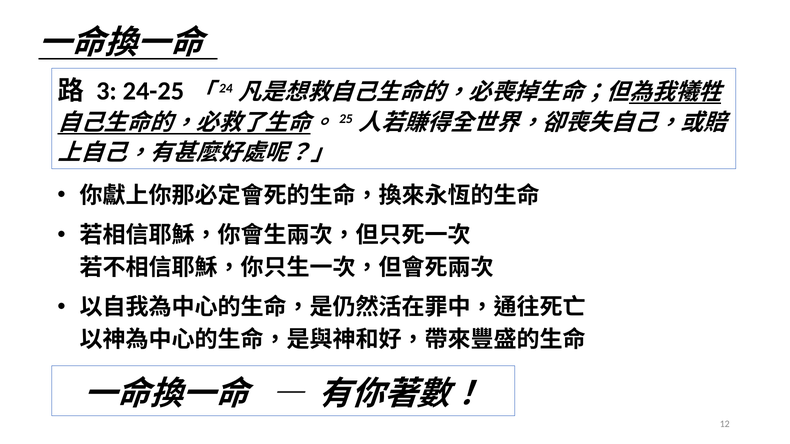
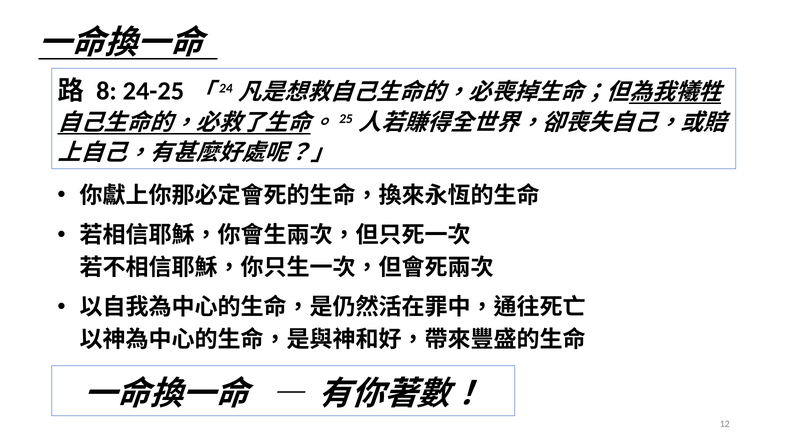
3: 3 -> 8 (106, 91)
